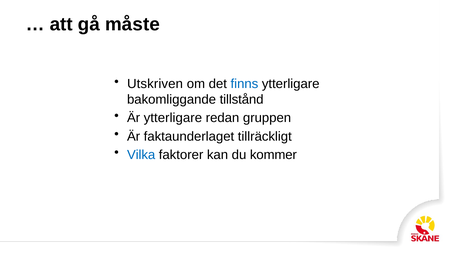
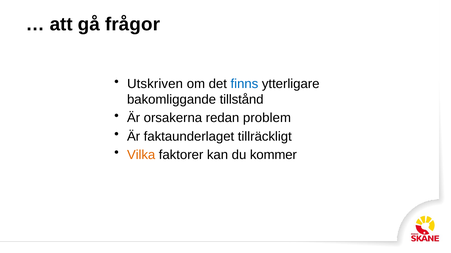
måste: måste -> frågor (133, 24)
Är ytterligare: ytterligare -> orsakerna (173, 118)
gruppen: gruppen -> problem (267, 118)
Vilka colour: blue -> orange (141, 155)
